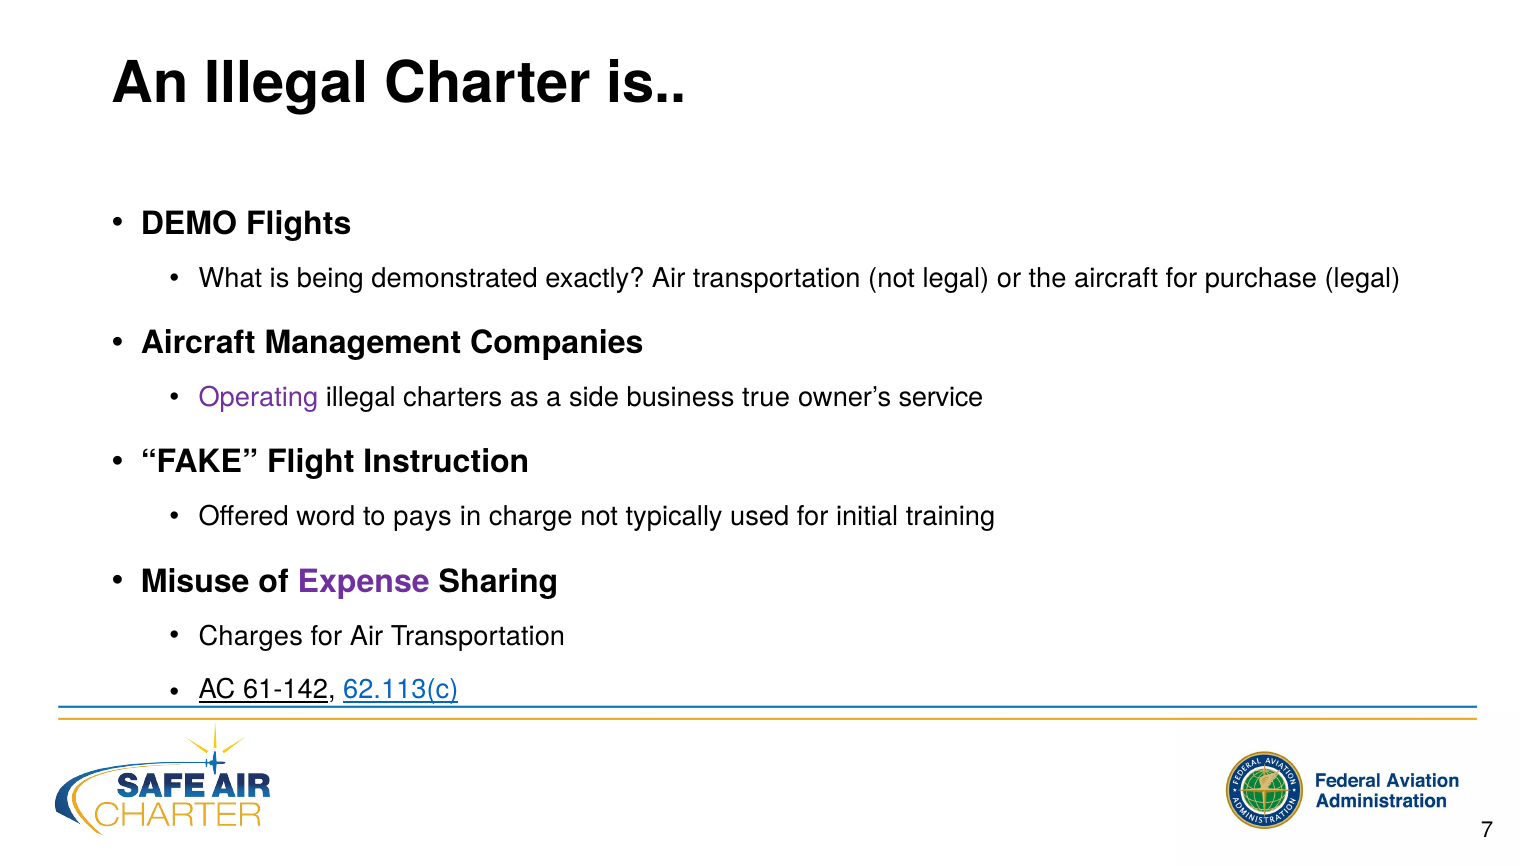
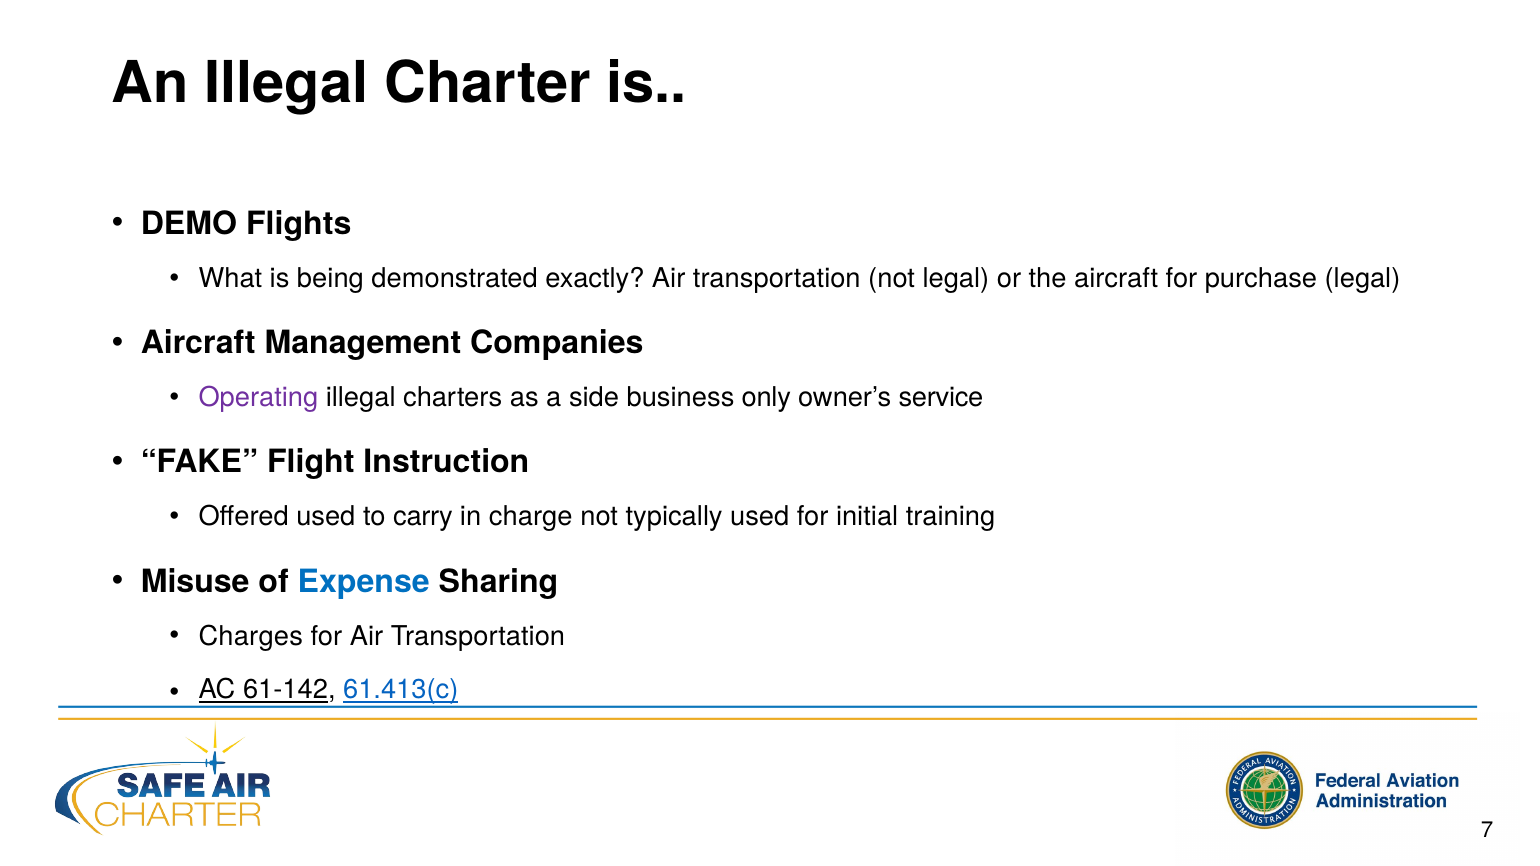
true: true -> only (766, 398)
Offered word: word -> used (326, 517)
pays: pays -> carry (423, 517)
Expense colour: purple -> blue (364, 582)
62.113(c: 62.113(c -> 61.413(c (401, 690)
